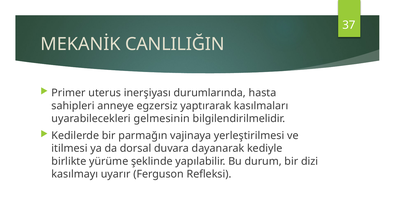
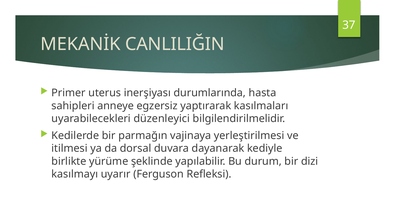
gelmesinin: gelmesinin -> düzenleyici (162, 119)
